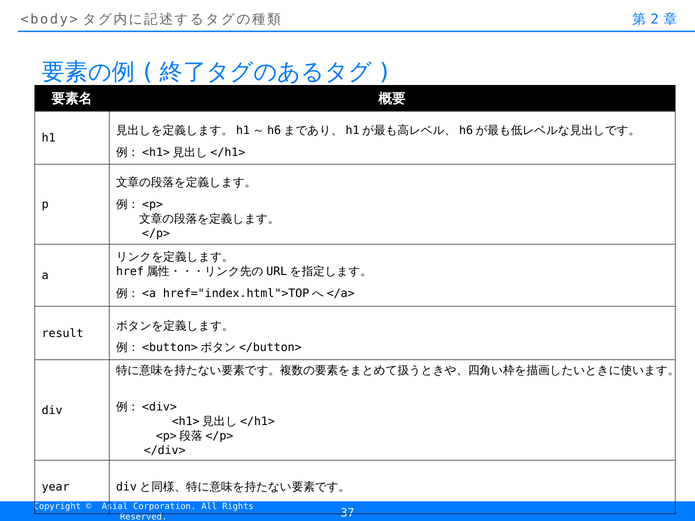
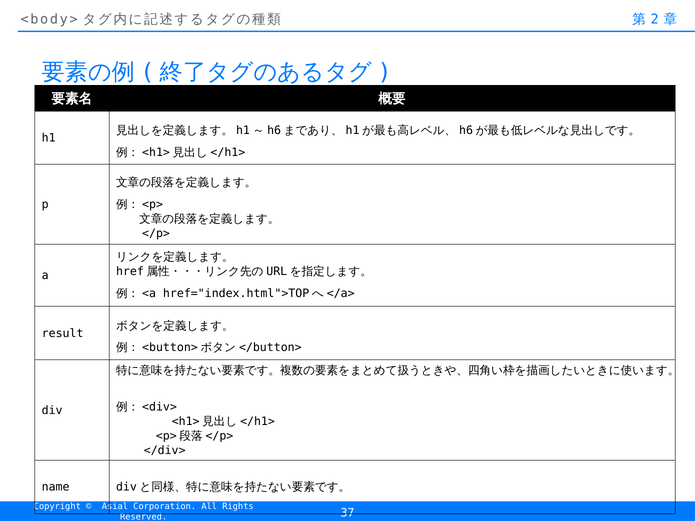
year: year -> name (56, 487)
